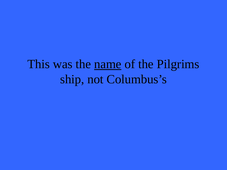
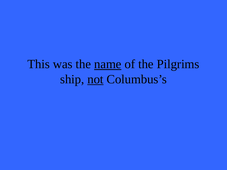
not underline: none -> present (95, 79)
